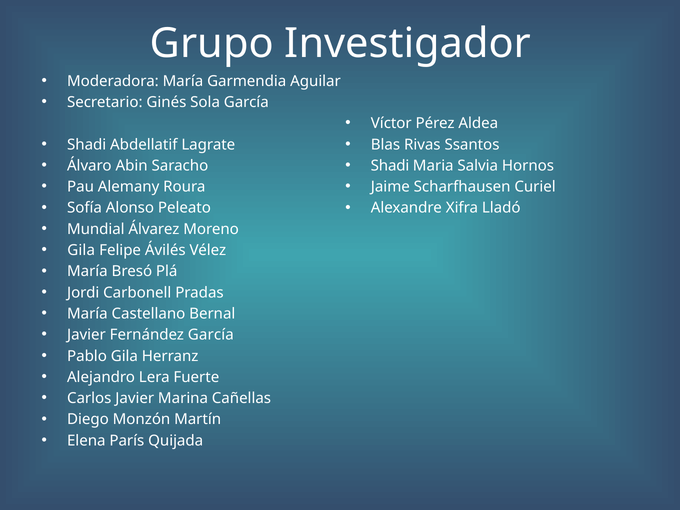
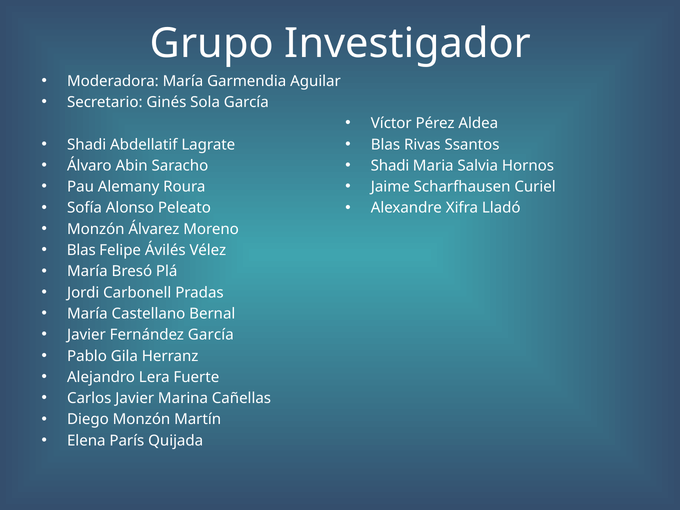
Mundial: Mundial -> Monzón (96, 229)
Gila: Gila -> Blas (81, 250)
